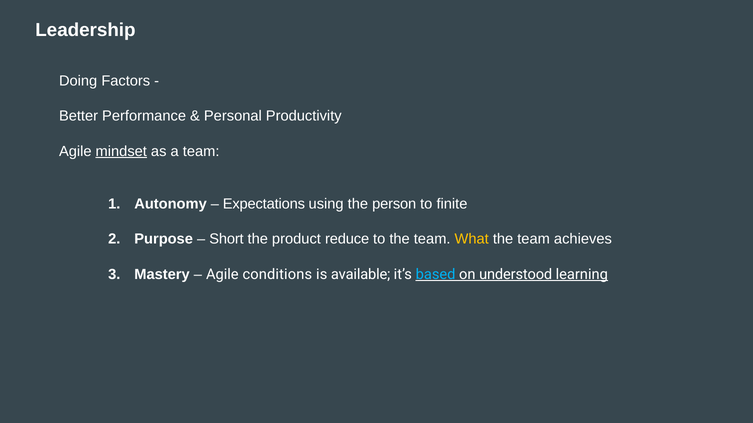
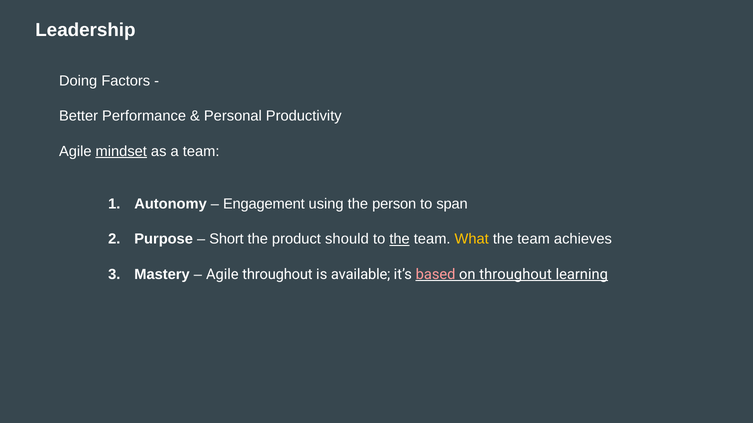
Expectations: Expectations -> Engagement (264, 204)
finite: finite -> span (452, 204)
reduce: reduce -> should (347, 239)
the underline: none -> present (400, 239)
Agile conditions: conditions -> throughout (277, 275)
based colour: light blue -> pink (436, 275)
on understood: understood -> throughout (516, 275)
